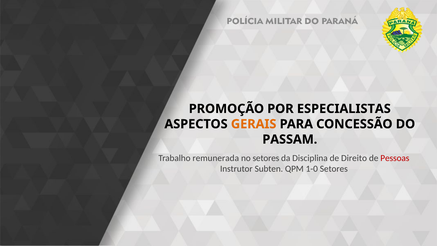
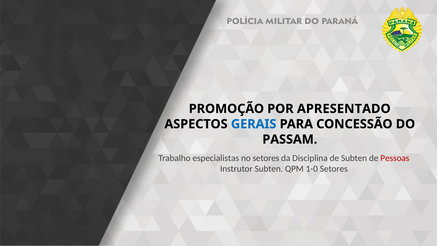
ESPECIALISTAS: ESPECIALISTAS -> APRESENTADO (344, 109)
GERAIS colour: orange -> blue (254, 124)
remunerada: remunerada -> especialistas (216, 158)
de Direito: Direito -> Subten (354, 158)
